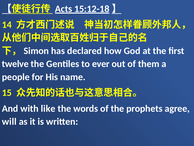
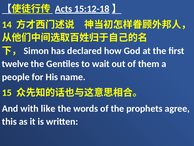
ever: ever -> wait (101, 64)
will: will -> this (9, 121)
